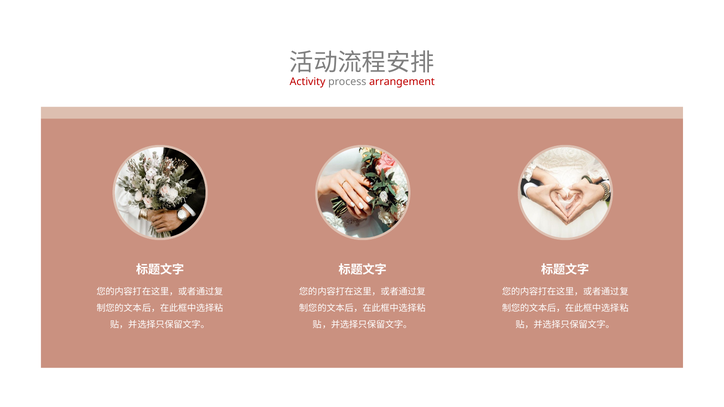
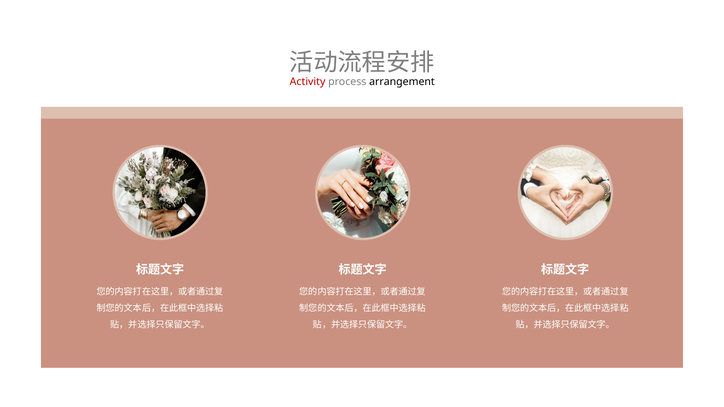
arrangement colour: red -> black (402, 82)
